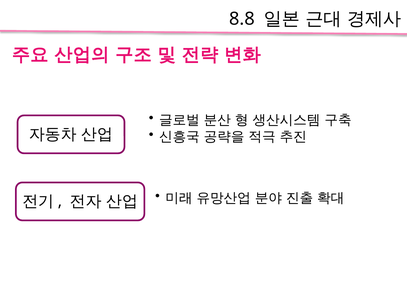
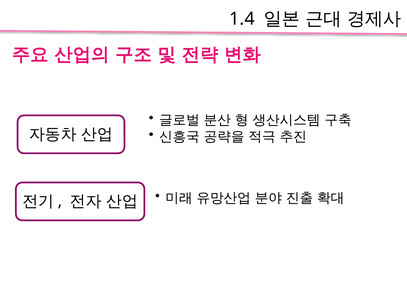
8.8: 8.8 -> 1.4 (242, 19)
